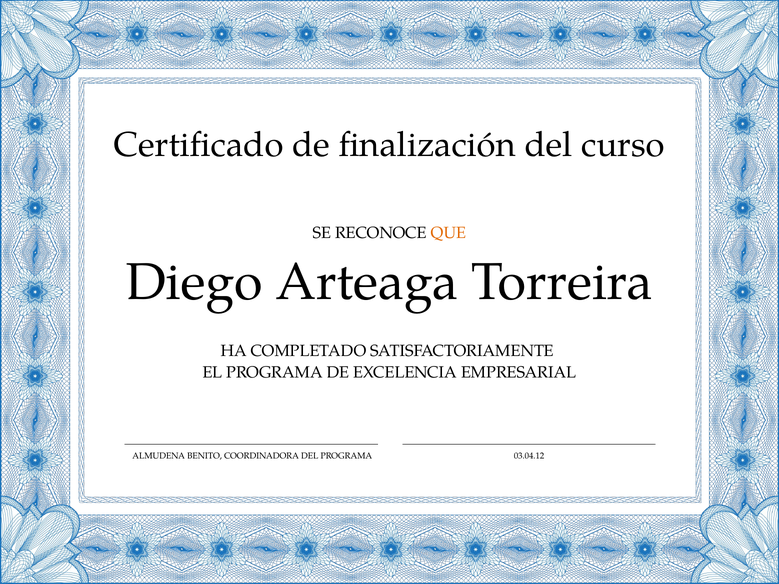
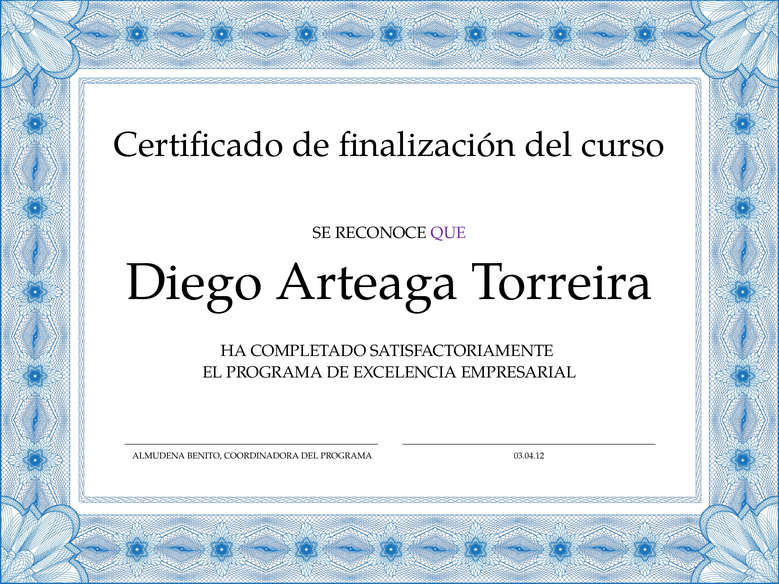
QUE colour: orange -> purple (448, 233)
